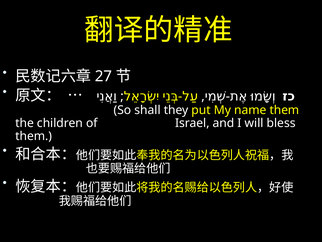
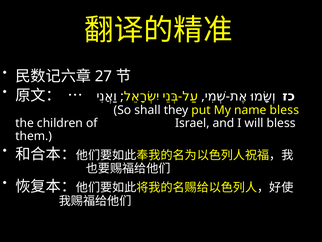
name them: them -> bless (284, 110)
